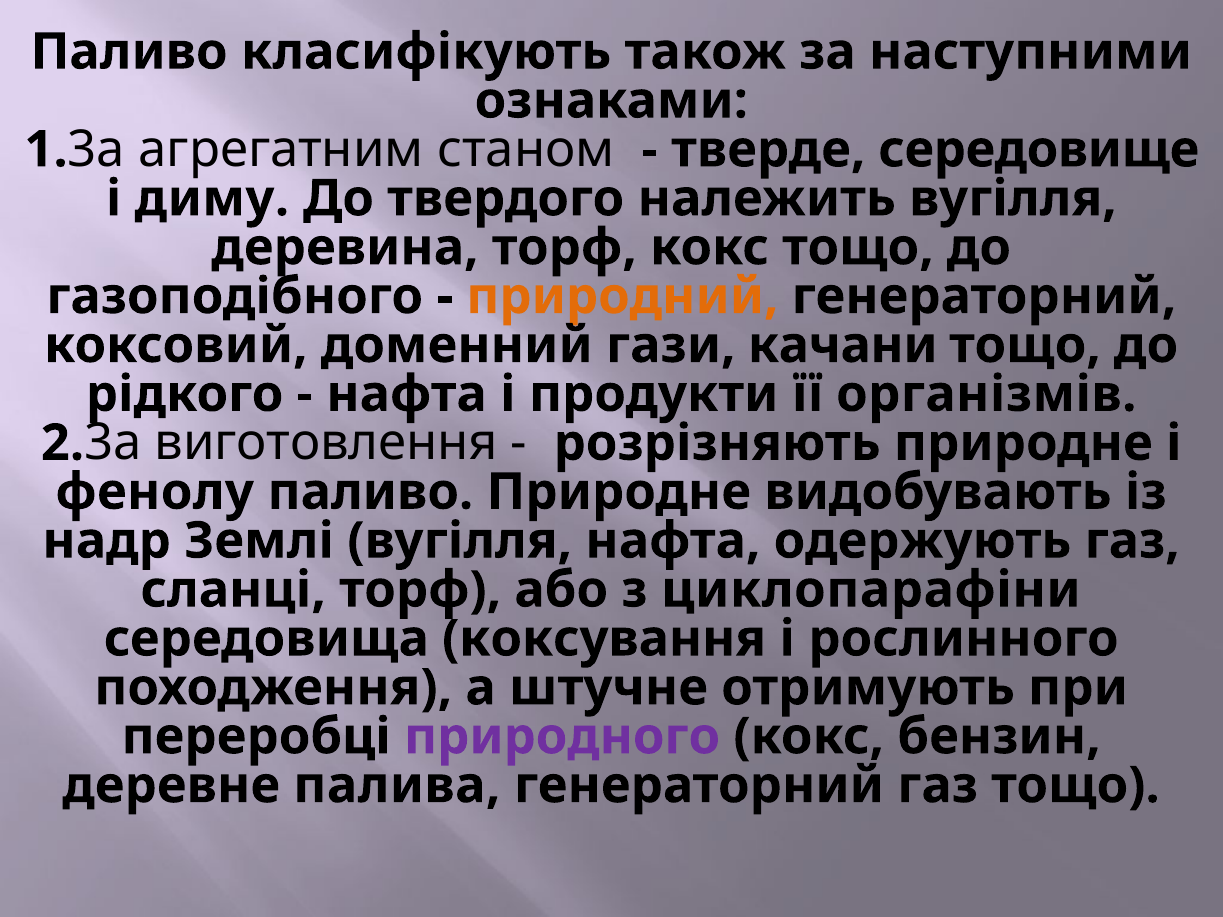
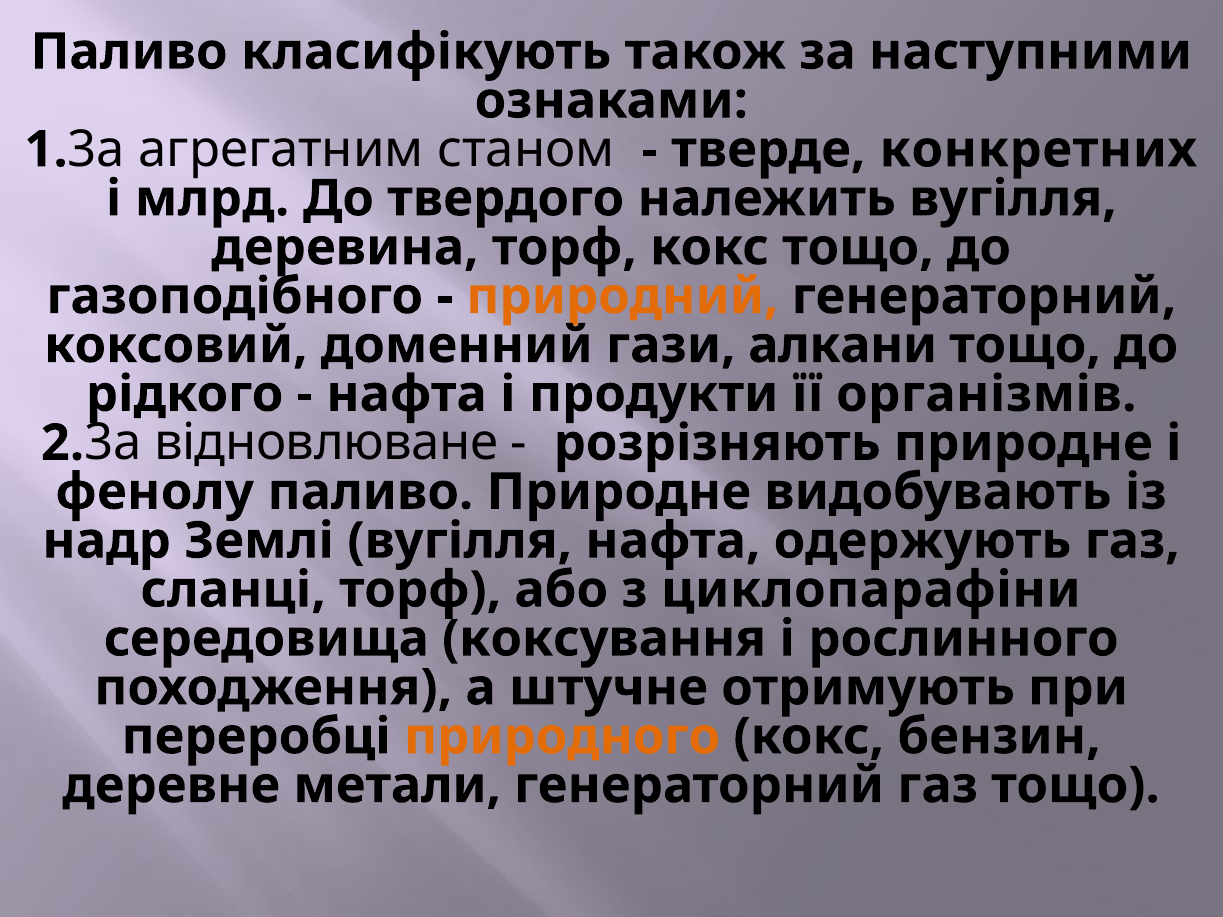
середовище: середовище -> конкретних (1038, 150)
диму: диму -> млрд (212, 199)
качани: качани -> алкани (843, 345)
виготовлення: виготовлення -> відновлюване (326, 443)
природного colour: purple -> orange (562, 737)
палива: палива -> метали (397, 786)
